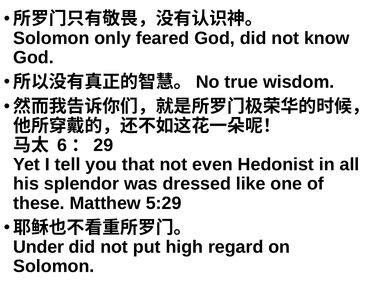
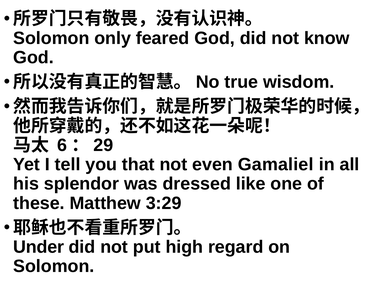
Hedonist: Hedonist -> Gamaliel (276, 164)
5:29: 5:29 -> 3:29 (164, 203)
